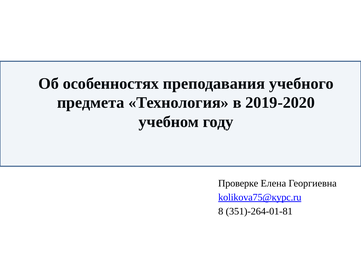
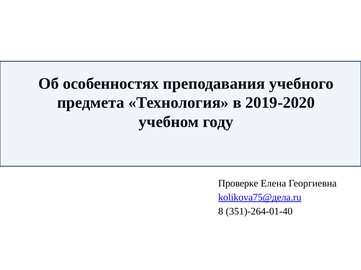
kolikova75@курс.ru: kolikova75@курс.ru -> kolikova75@дела.ru (260, 198)
351)-264-01-81: 351)-264-01-81 -> 351)-264-01-40 (259, 212)
